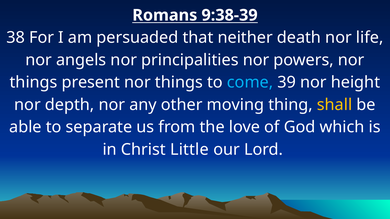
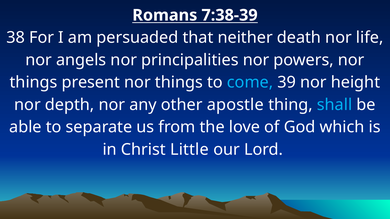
9:38-39: 9:38-39 -> 7:38-39 (230, 15)
moving: moving -> apostle (235, 105)
shall colour: yellow -> light blue (335, 105)
